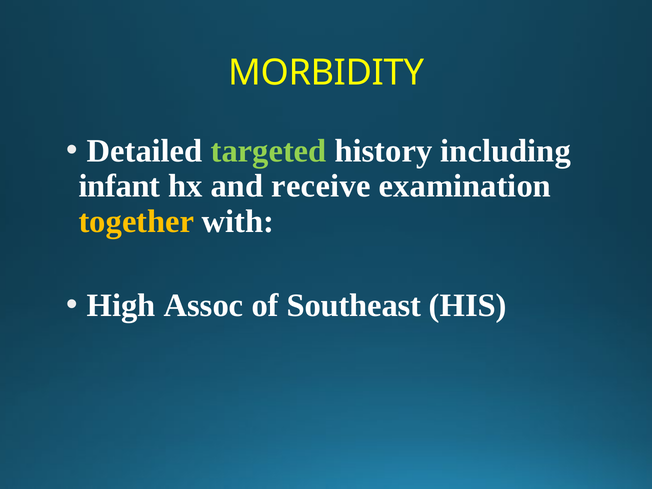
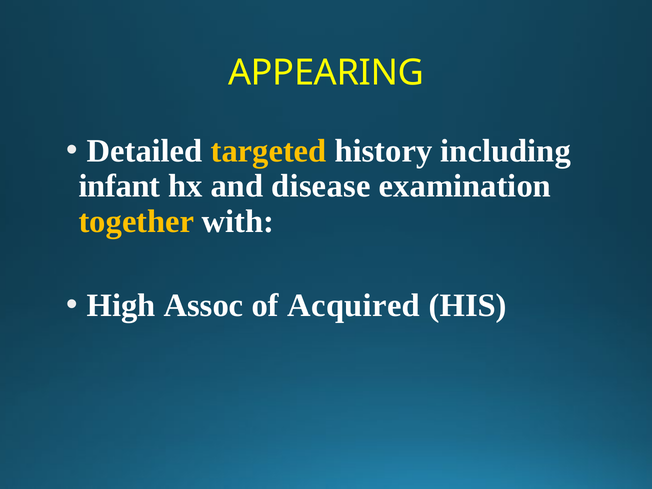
MORBIDITY: MORBIDITY -> APPEARING (326, 73)
targeted colour: light green -> yellow (269, 151)
receive: receive -> disease (321, 186)
Southeast: Southeast -> Acquired (354, 305)
